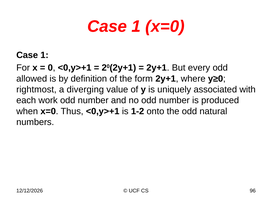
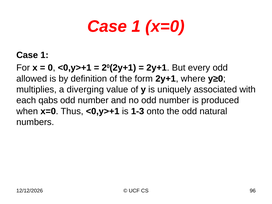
rightmost: rightmost -> multiplies (36, 89)
work: work -> qabs (48, 100)
1-2: 1-2 -> 1-3 (138, 111)
